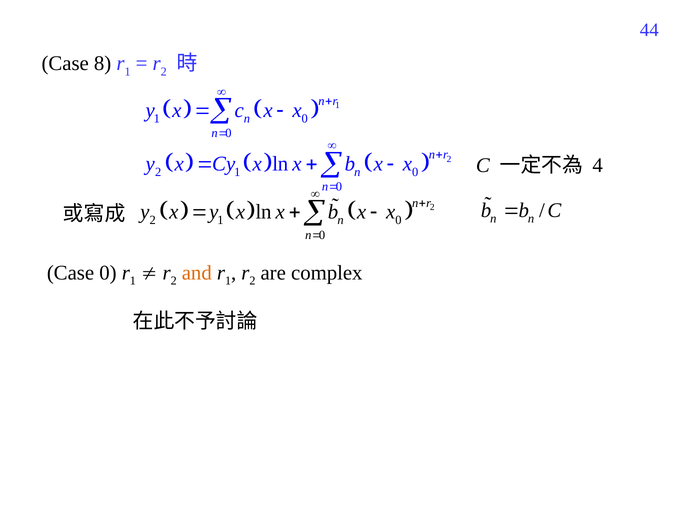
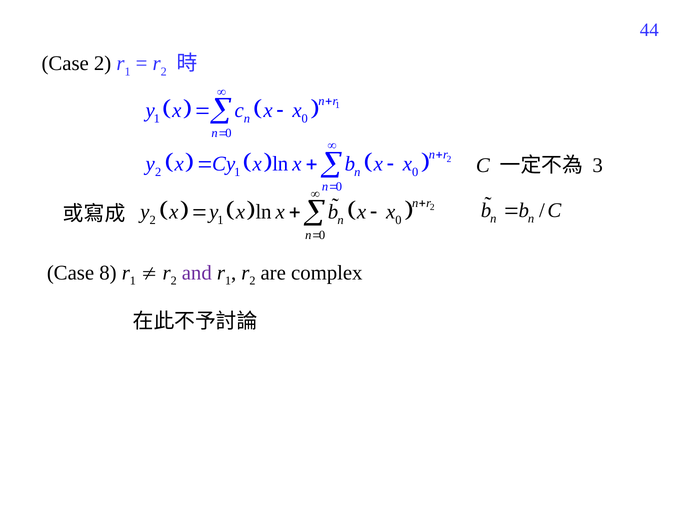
Case 8: 8 -> 2 (103, 63)
4: 4 -> 3 (598, 165)
Case 0: 0 -> 8 (108, 273)
and colour: orange -> purple (197, 273)
